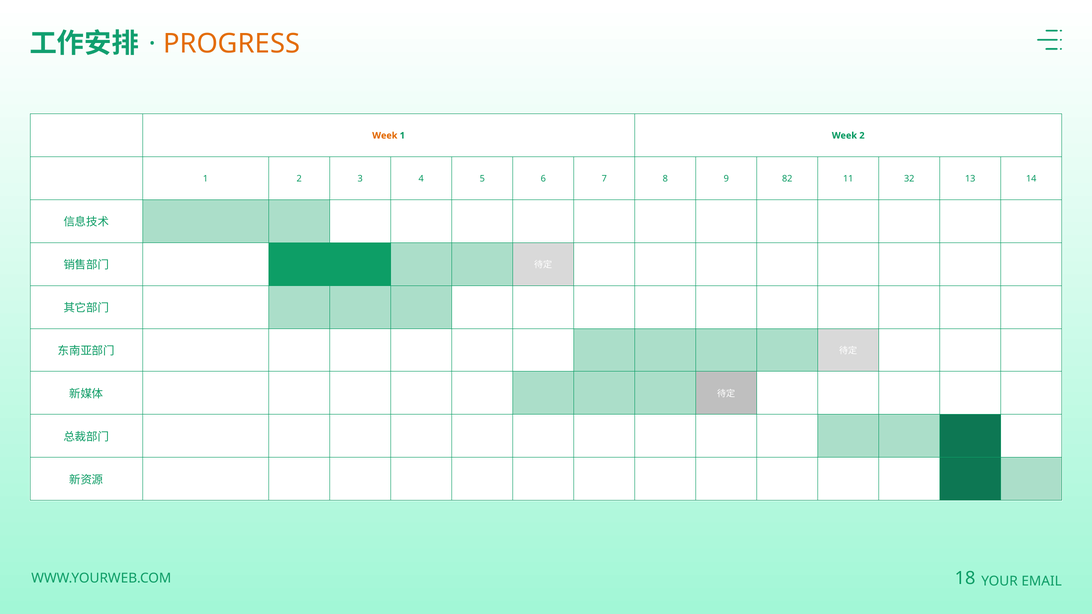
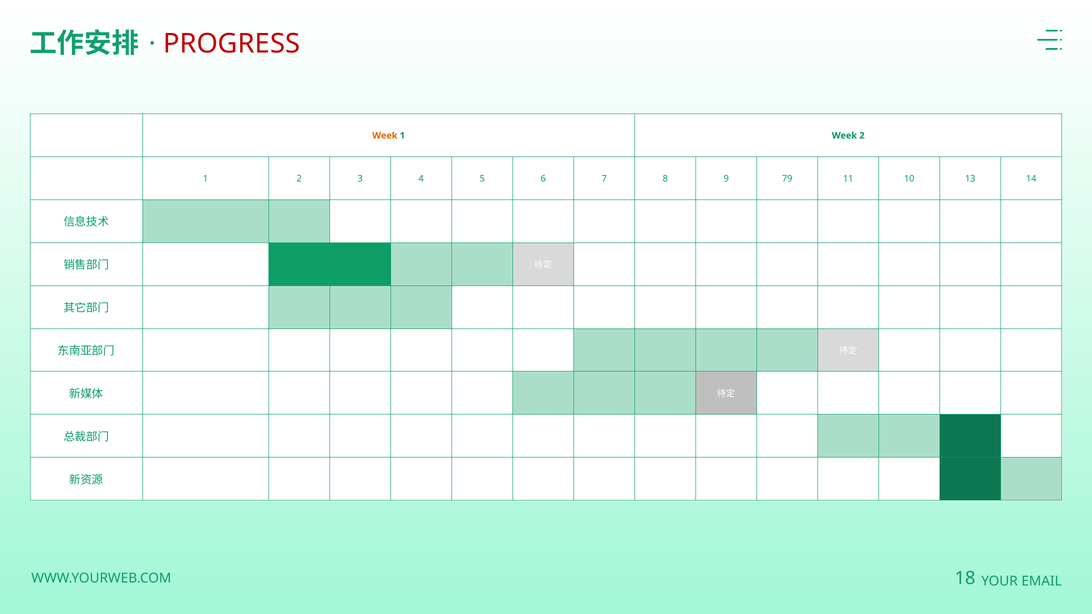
PROGRESS colour: orange -> red (232, 44)
82: 82 -> 79 (787, 179)
32: 32 -> 10 (909, 179)
